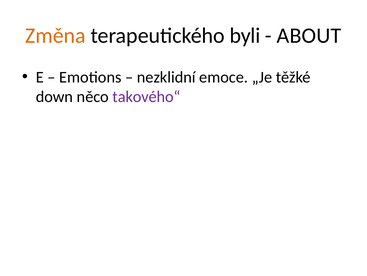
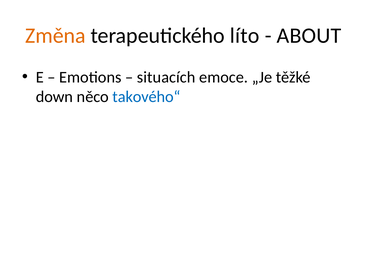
byli: byli -> líto (245, 35)
nezklidní: nezklidní -> situacích (166, 77)
takového“ colour: purple -> blue (146, 97)
